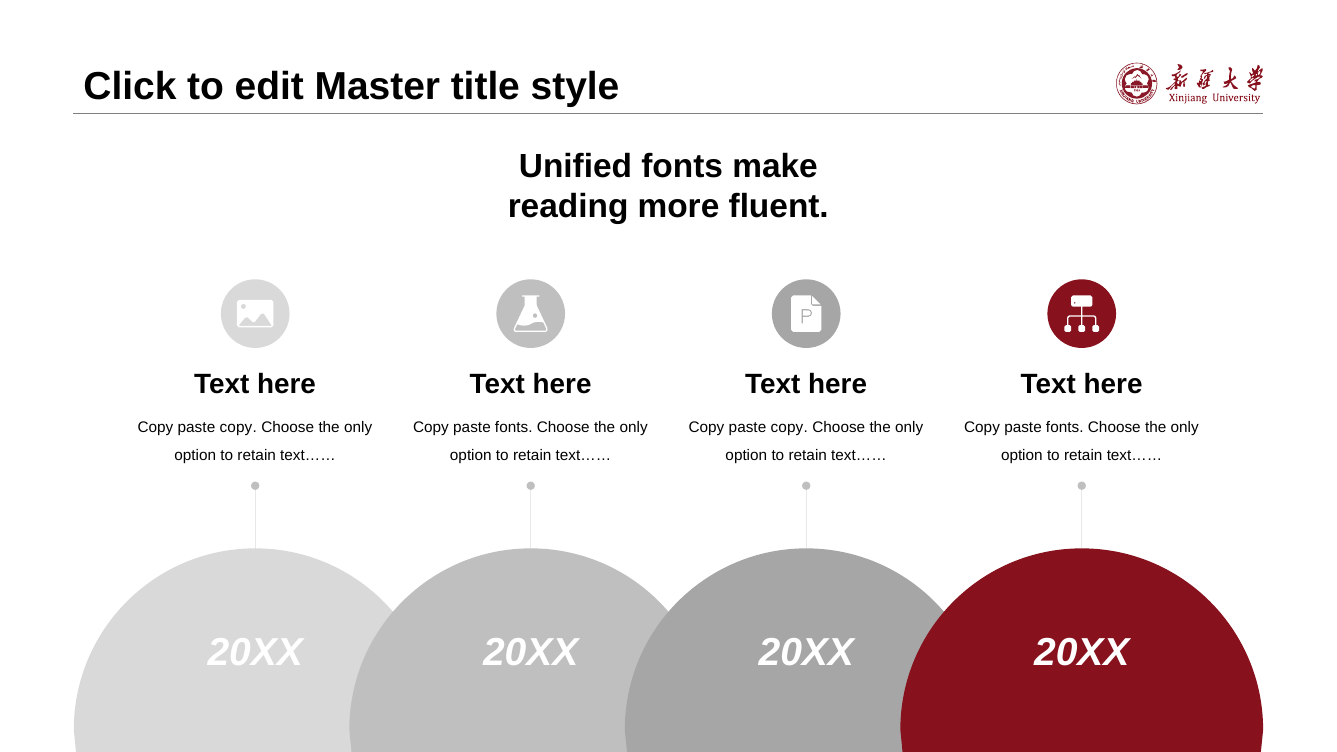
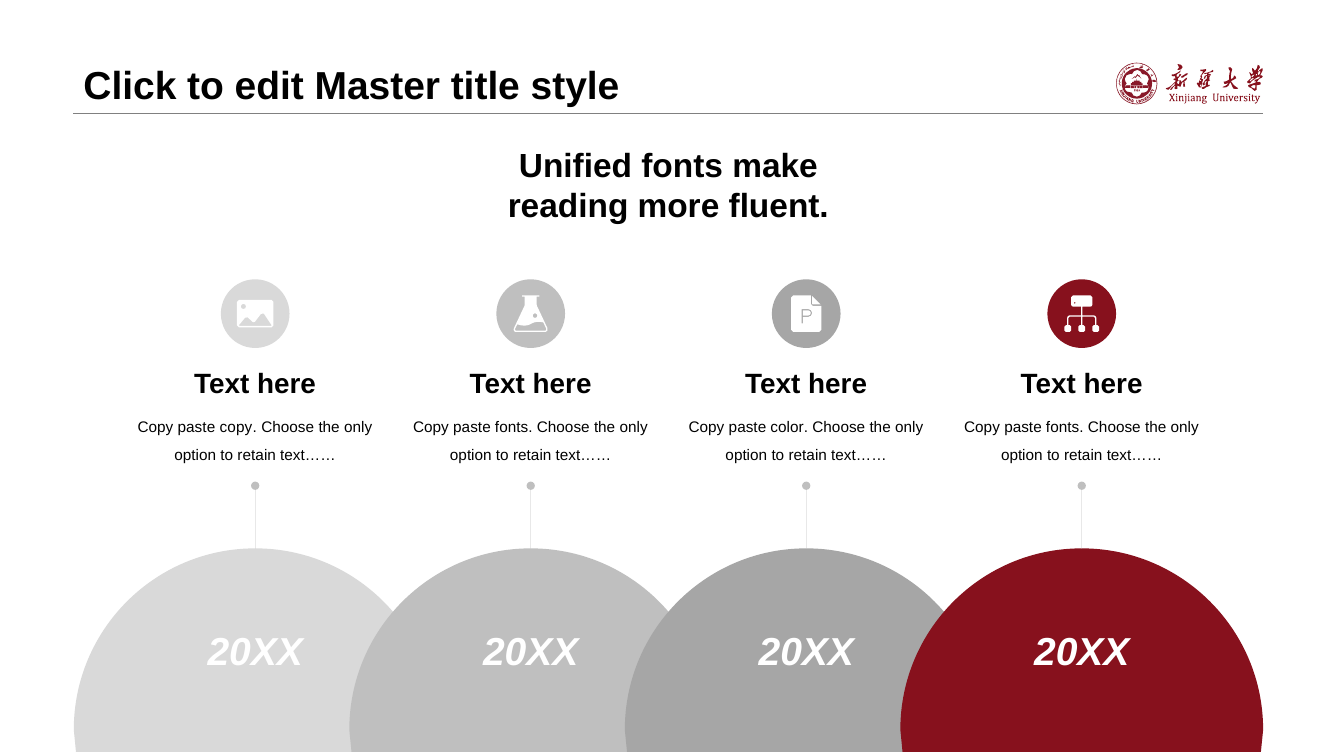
copy: copy -> color (789, 428)
